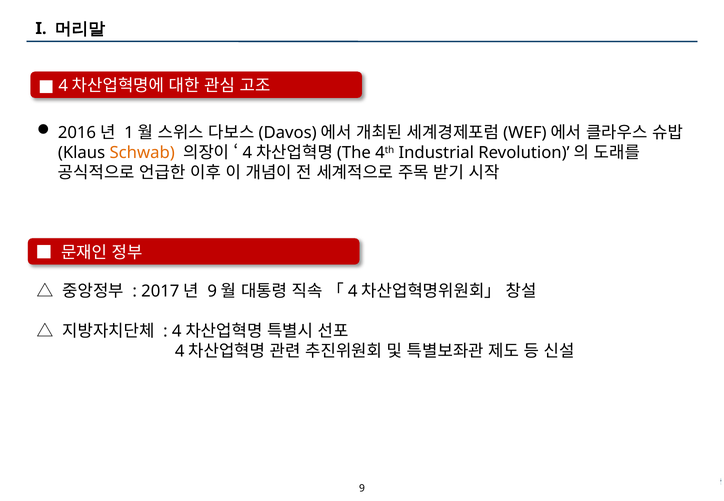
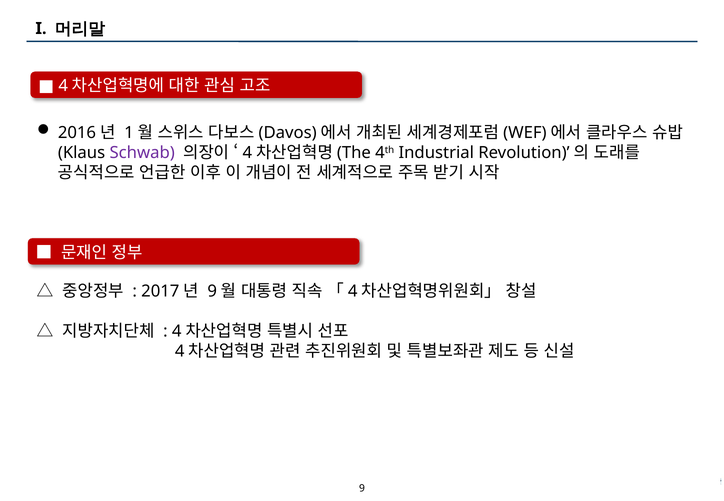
Schwab colour: orange -> purple (142, 153)
